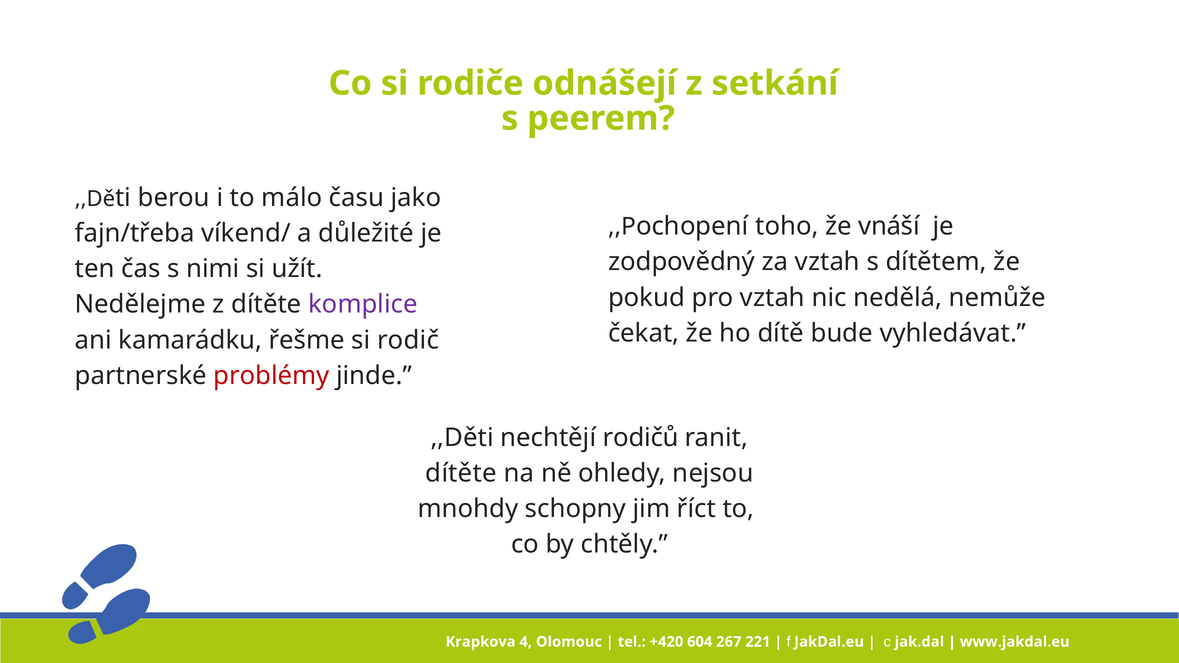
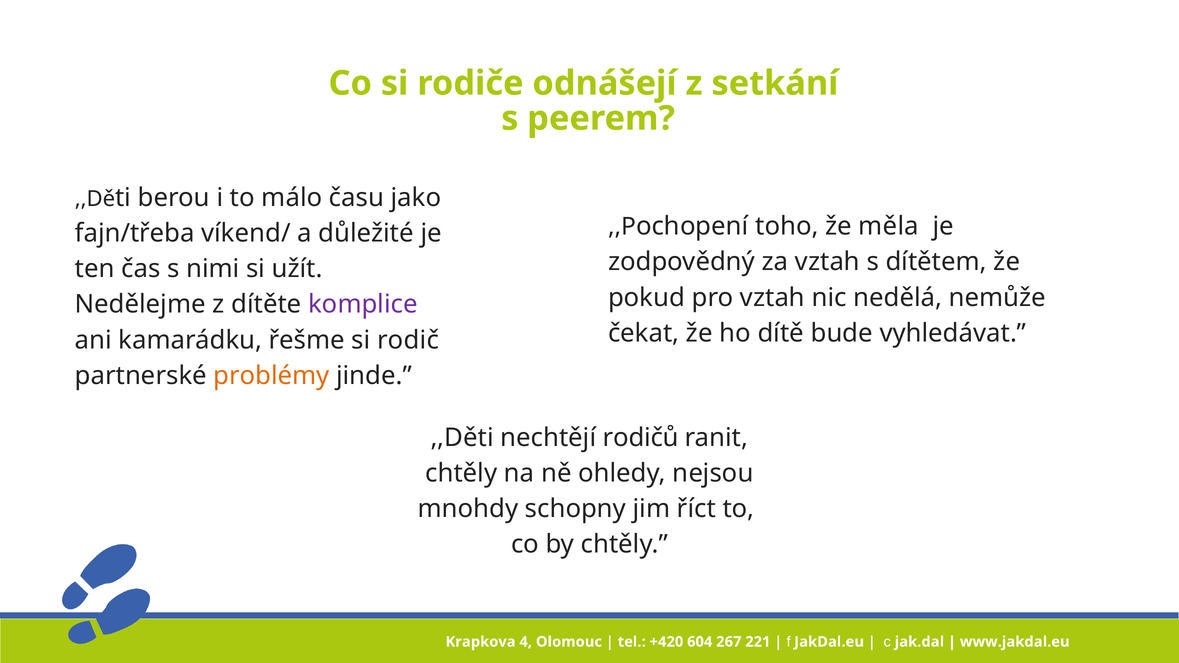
vnáší: vnáší -> měla (889, 226)
problémy colour: red -> orange (271, 376)
dítěte: dítěte -> chtěly (461, 473)
